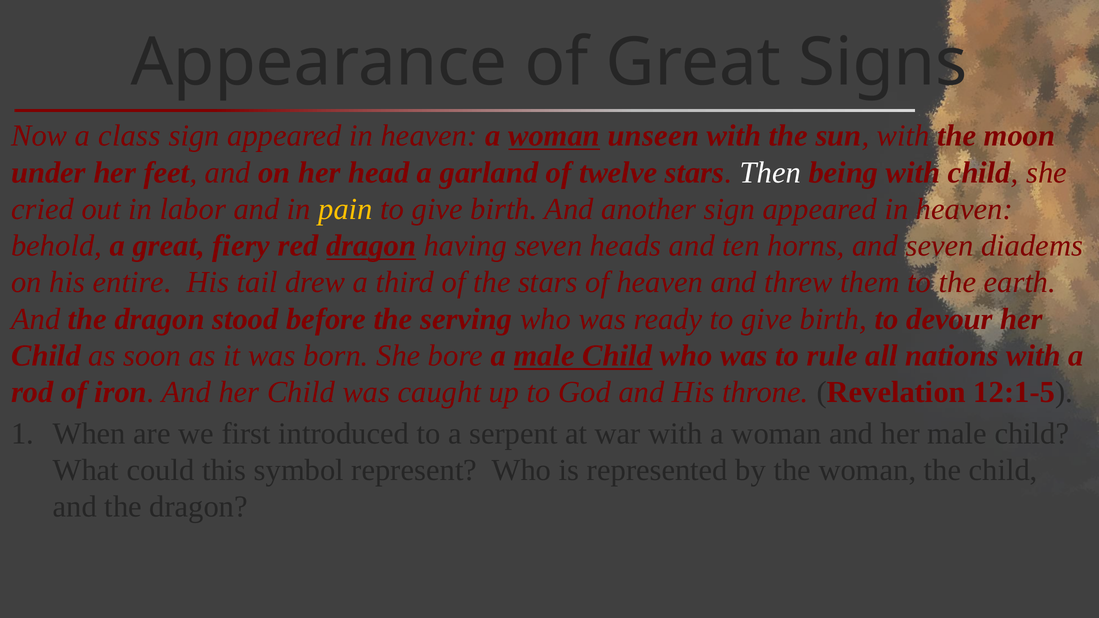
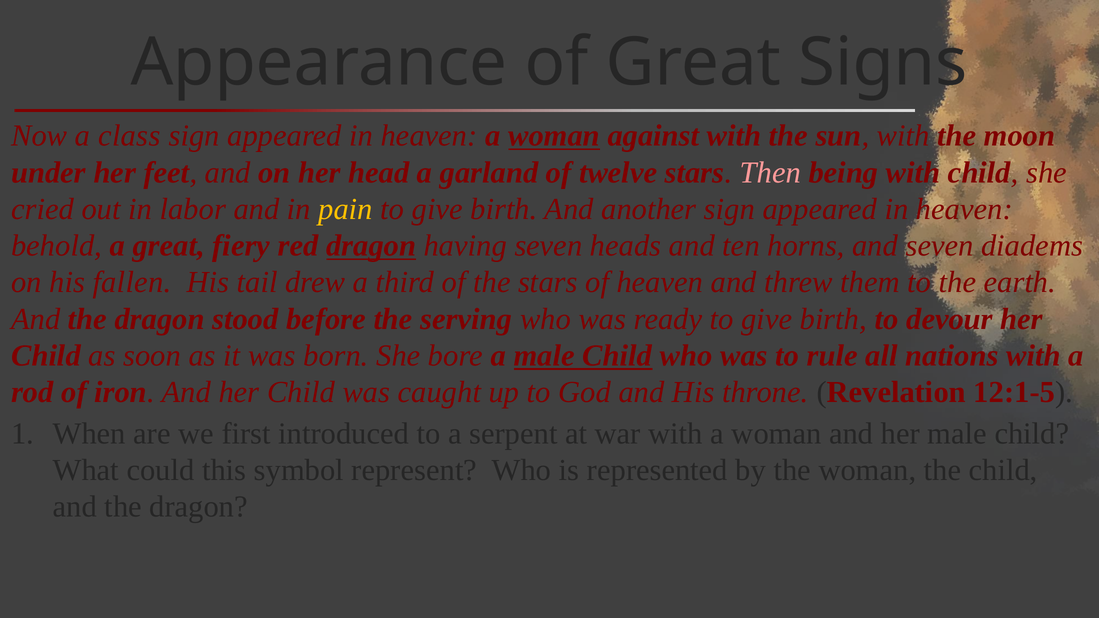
unseen: unseen -> against (653, 136)
Then colour: white -> pink (770, 173)
entire: entire -> fallen (132, 282)
